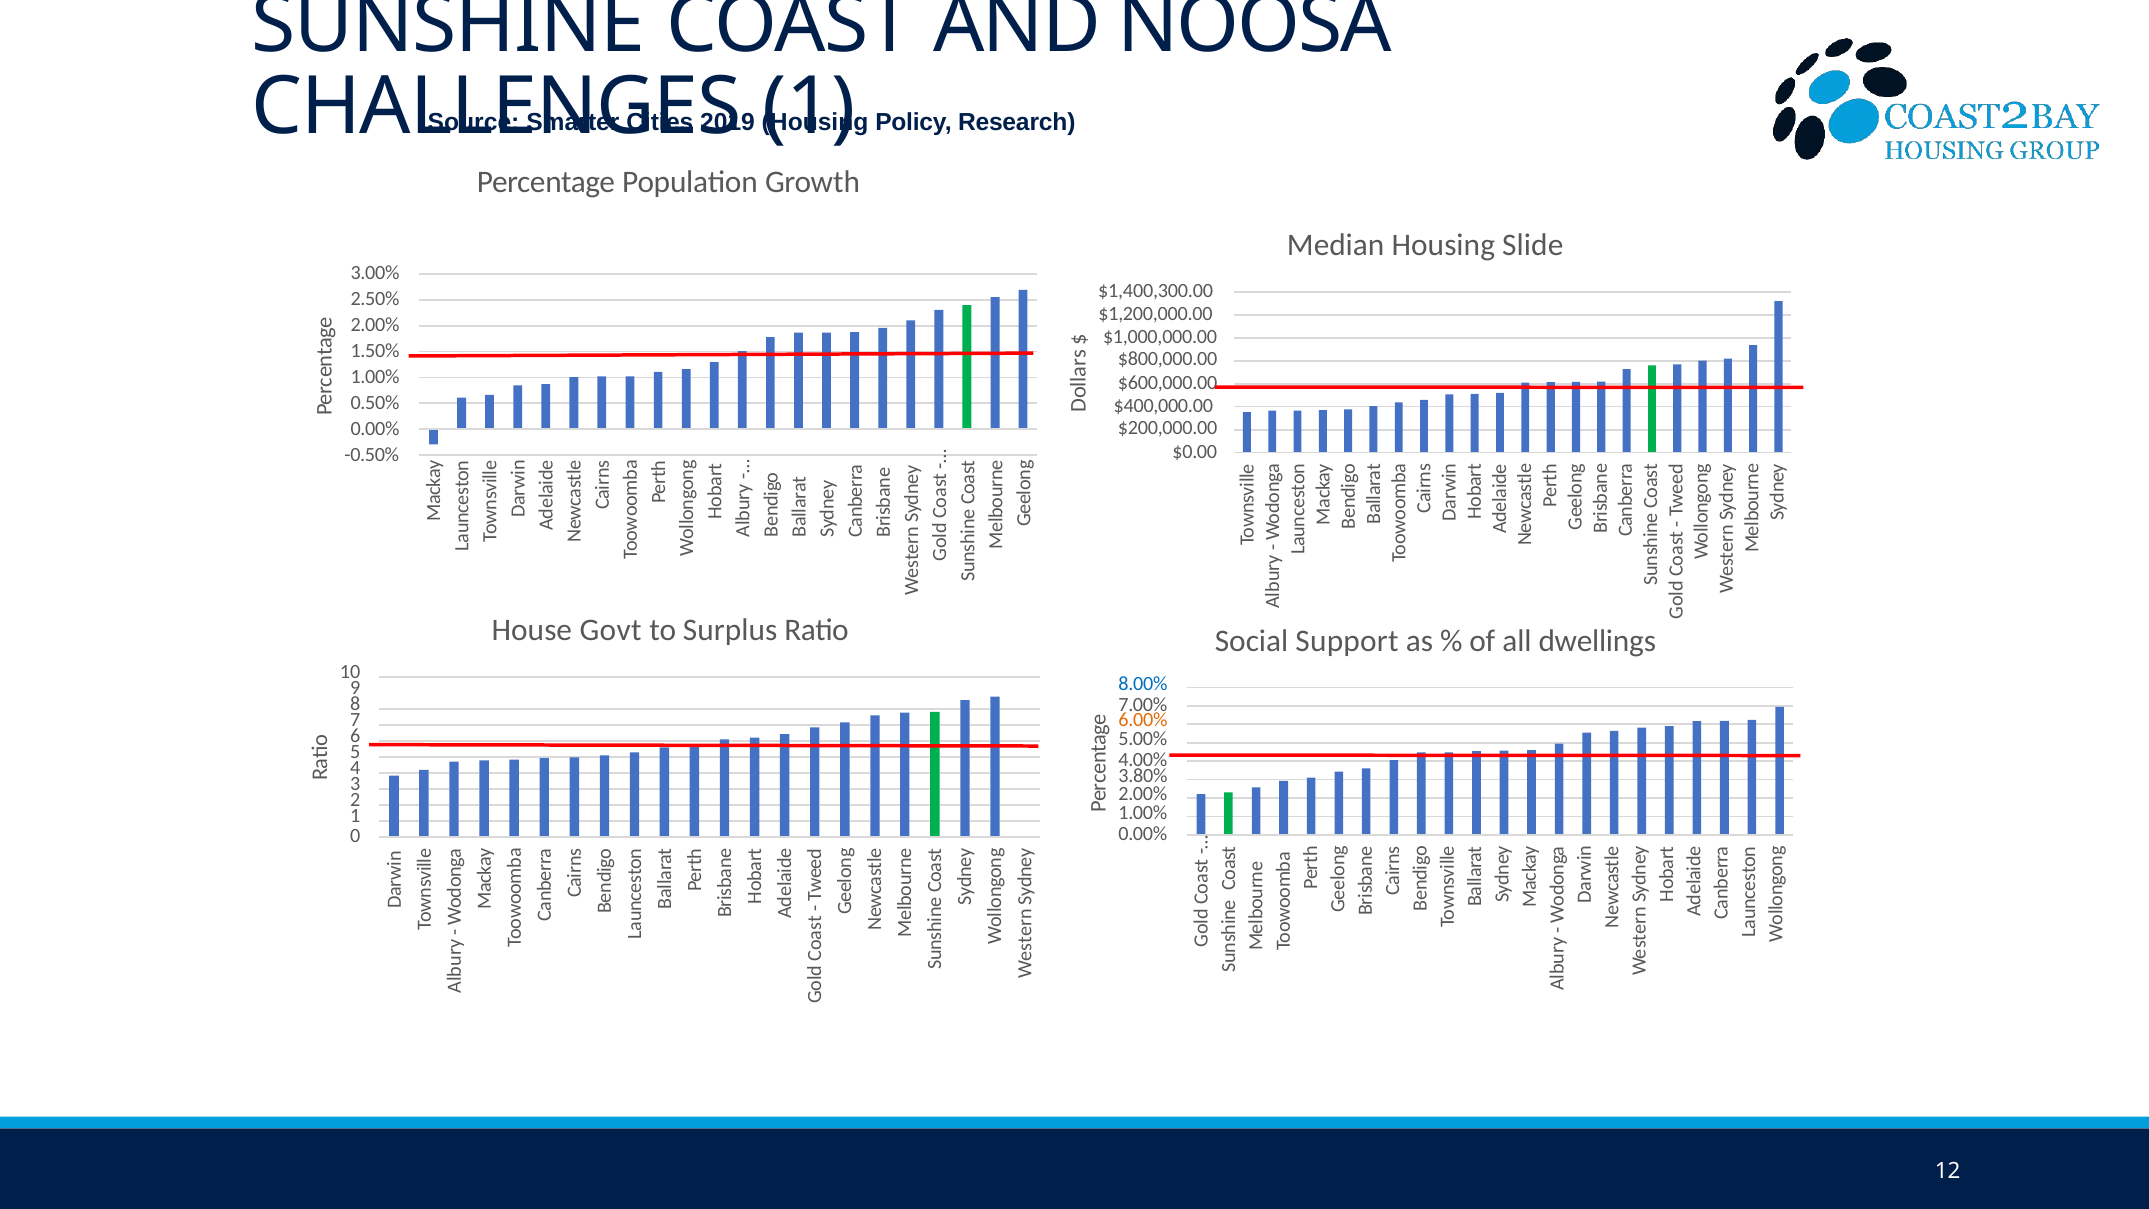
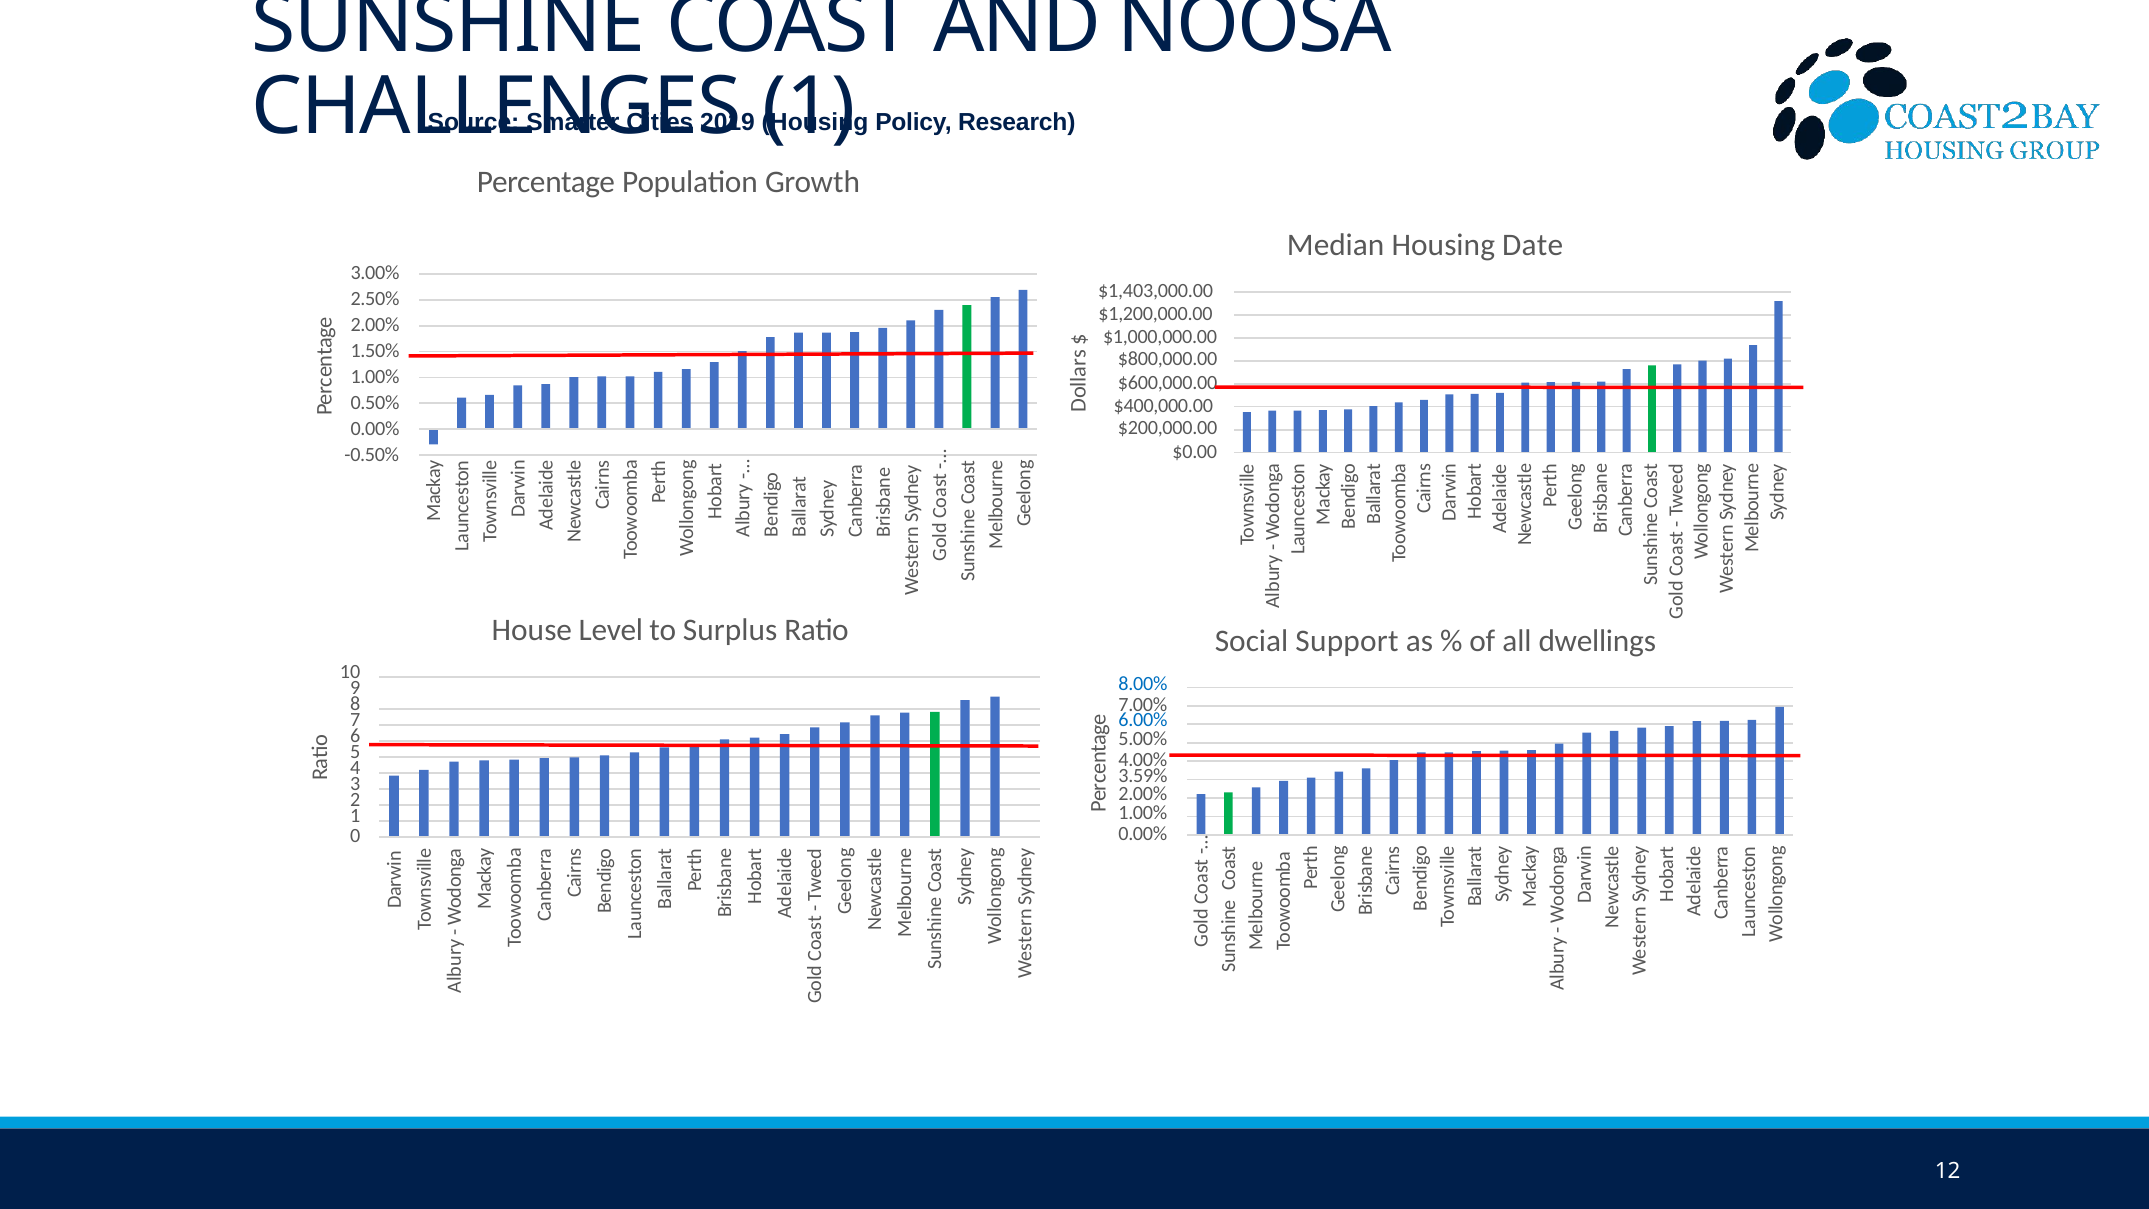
Slide: Slide -> Date (1533, 246)
$1,400,300.00: $1,400,300.00 -> $1,403,000.00 (1156, 291)
Govt: Govt -> Level (611, 630)
6.00% colour: orange -> blue (1143, 720)
3.80%: 3.80% -> 3.59% (1143, 776)
